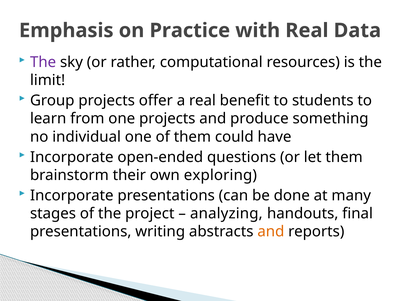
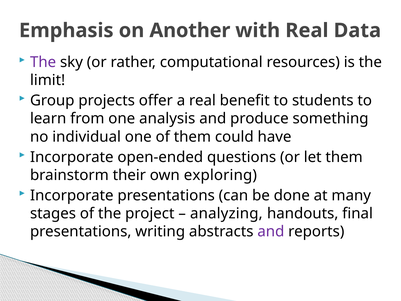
Practice: Practice -> Another (190, 30)
one projects: projects -> analysis (167, 119)
and colour: orange -> purple (271, 231)
